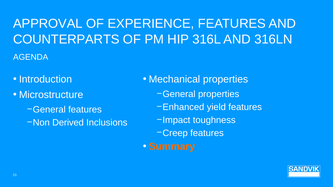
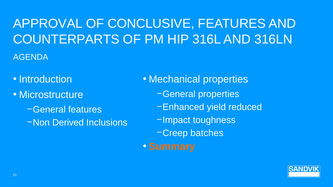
EXPERIENCE: EXPERIENCE -> CONCLUSIVE (151, 24)
yield features: features -> reduced (245, 107)
features: features -> batches (207, 133)
